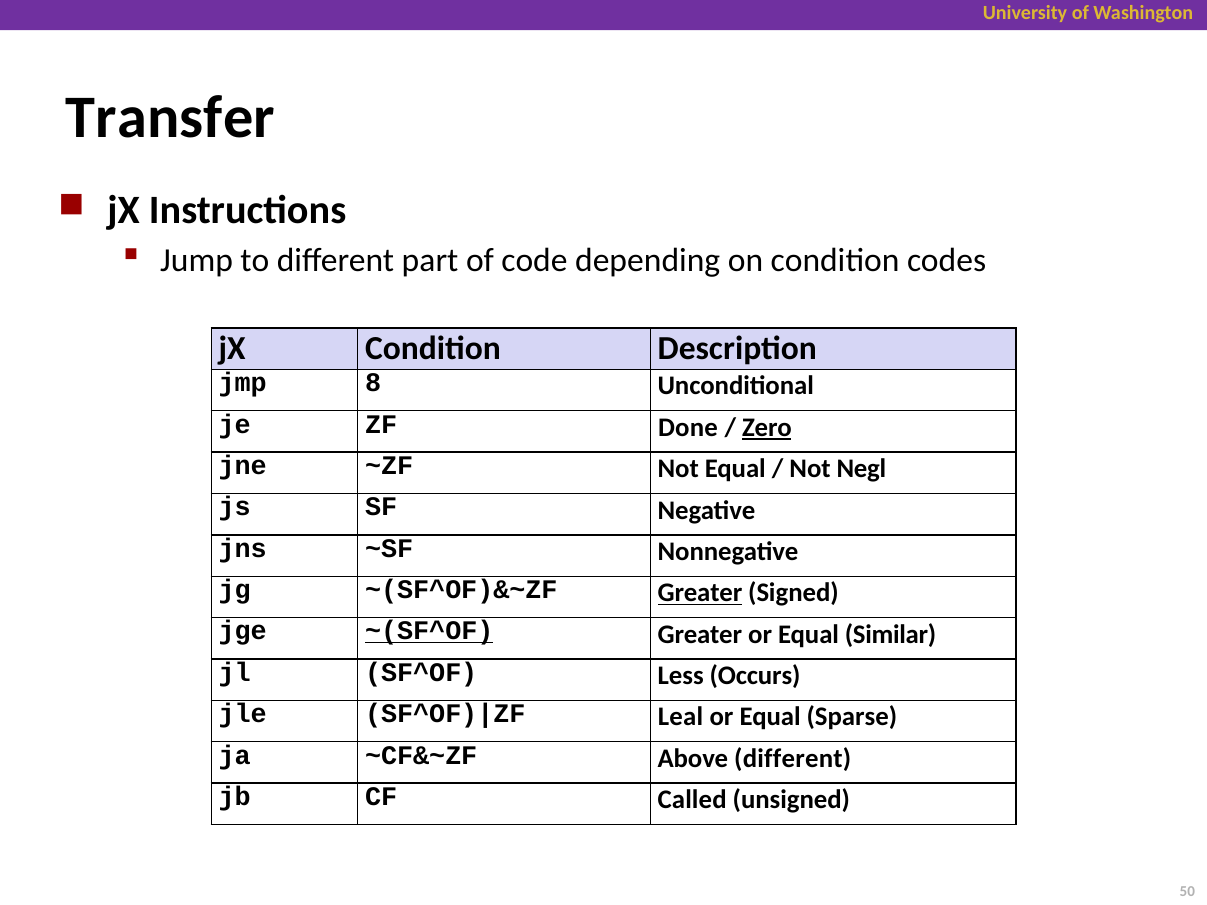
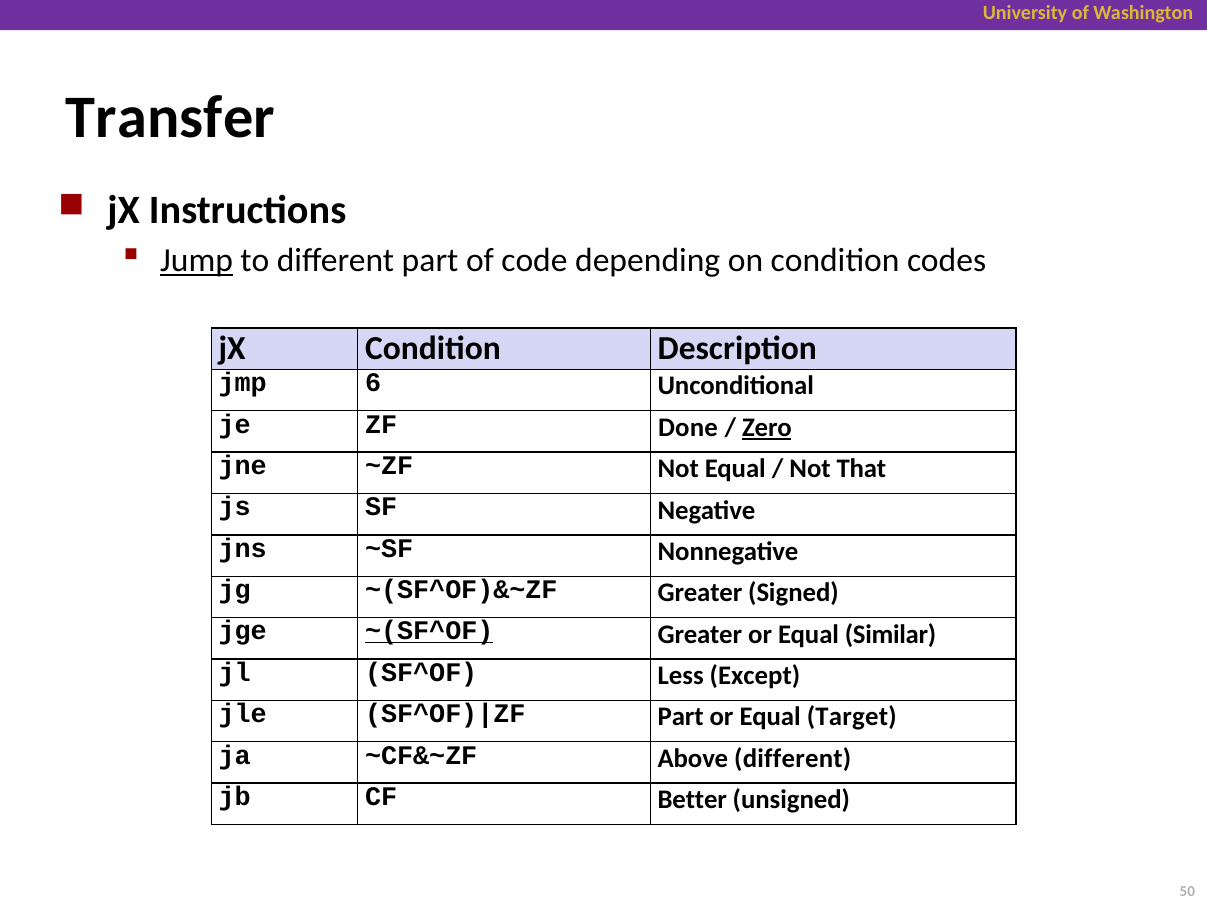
Jump underline: none -> present (197, 261)
8: 8 -> 6 (373, 383)
Negl: Negl -> That (861, 469)
Greater underline: present -> none (700, 593)
Occurs: Occurs -> Except (755, 676)
Leal: Leal -> Part (681, 717)
Sparse: Sparse -> Target (852, 717)
Called: Called -> Better (692, 800)
